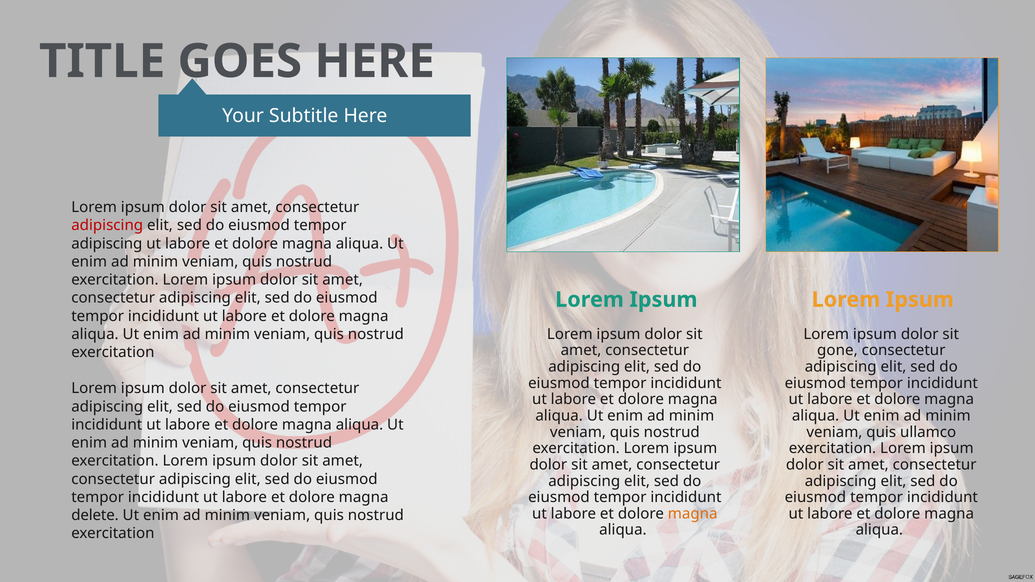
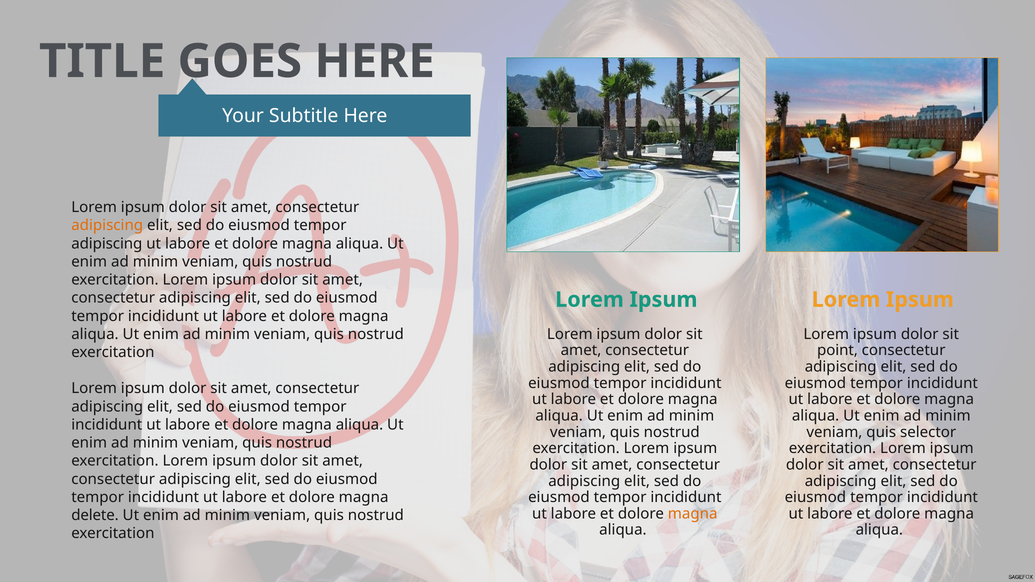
adipiscing colour: red -> orange (107, 226)
gone: gone -> point (837, 351)
ullamco: ullamco -> selector (928, 432)
